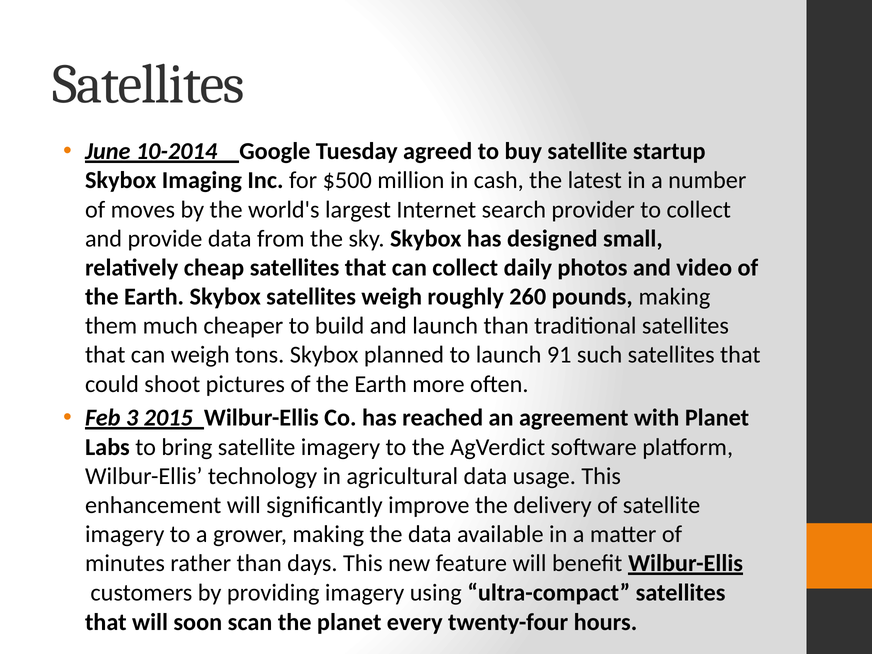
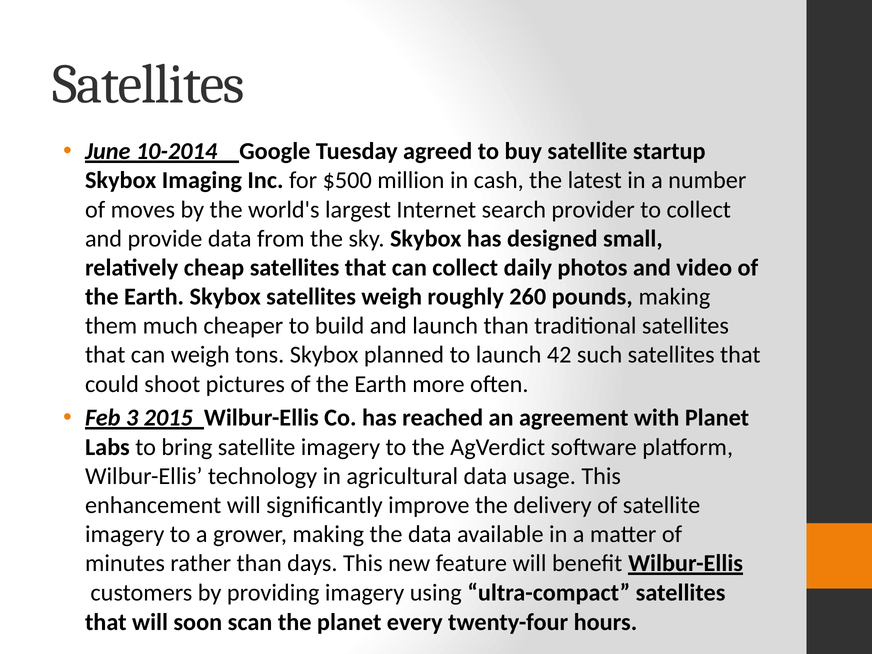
91: 91 -> 42 (559, 355)
